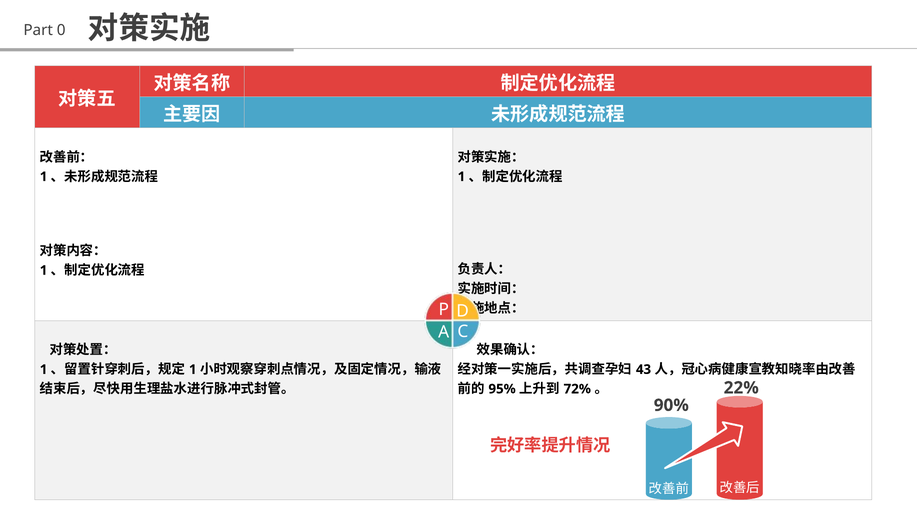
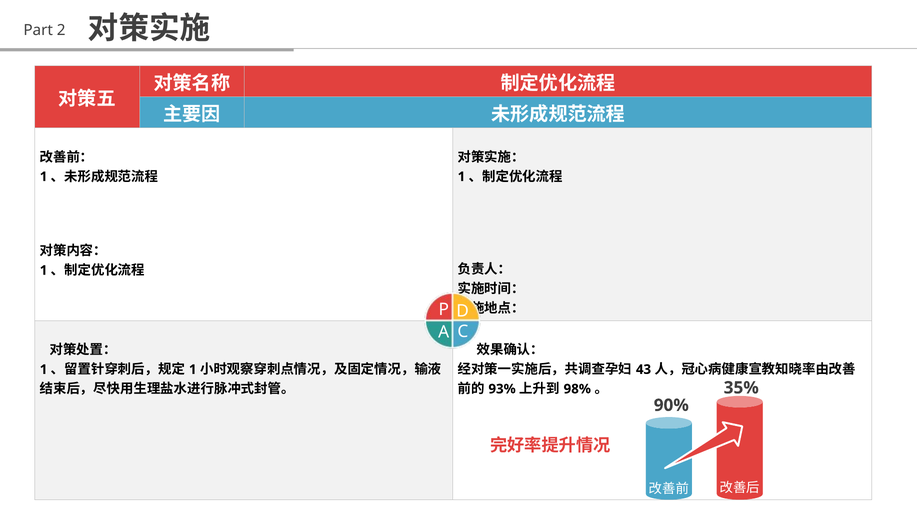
0: 0 -> 2 (61, 30)
95%: 95% -> 93% (502, 389)
72%: 72% -> 98% (577, 389)
22%: 22% -> 35% (741, 388)
